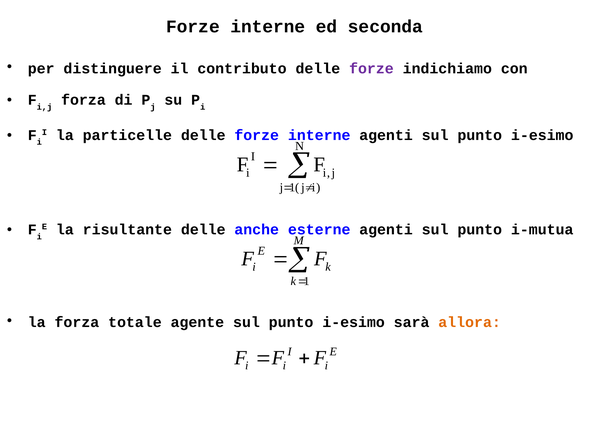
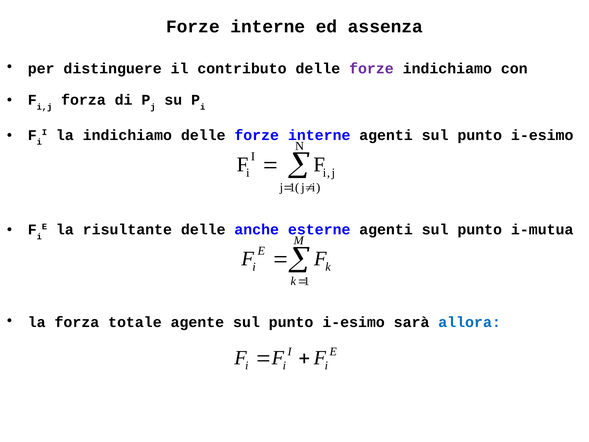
seconda: seconda -> assenza (385, 27)
la particelle: particelle -> indichiamo (127, 135)
allora colour: orange -> blue (470, 322)
